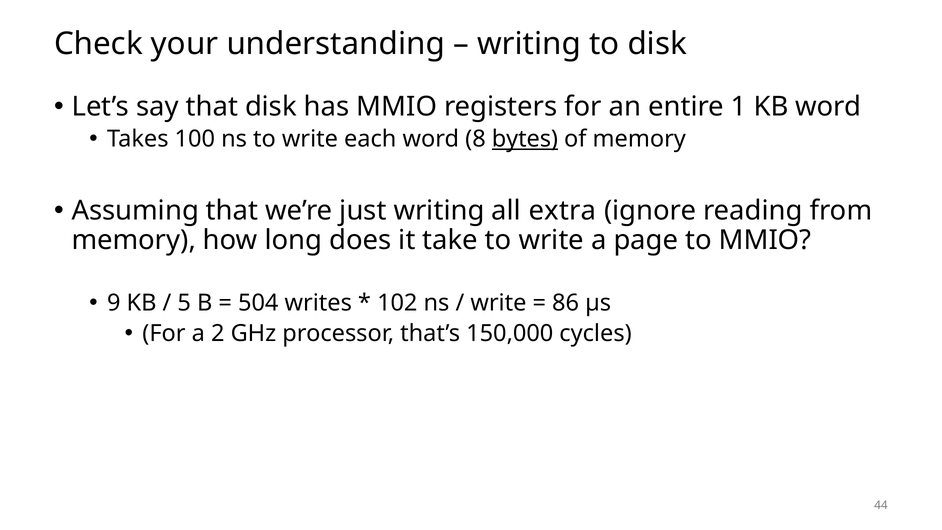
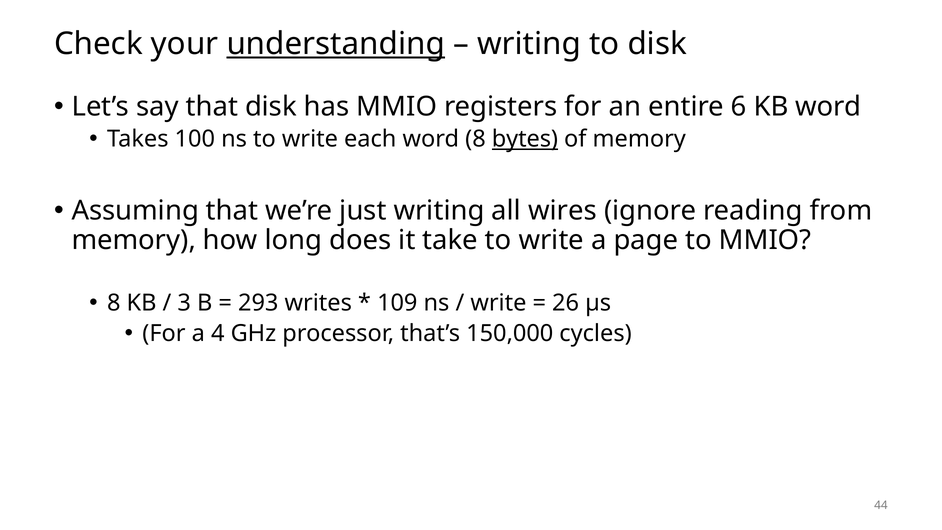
understanding underline: none -> present (336, 44)
1: 1 -> 6 (739, 107)
extra: extra -> wires (563, 211)
9: 9 -> 8 (114, 303)
5: 5 -> 3 (184, 303)
504: 504 -> 293 (258, 303)
102: 102 -> 109 (397, 303)
86: 86 -> 26 (566, 303)
2: 2 -> 4 (218, 333)
